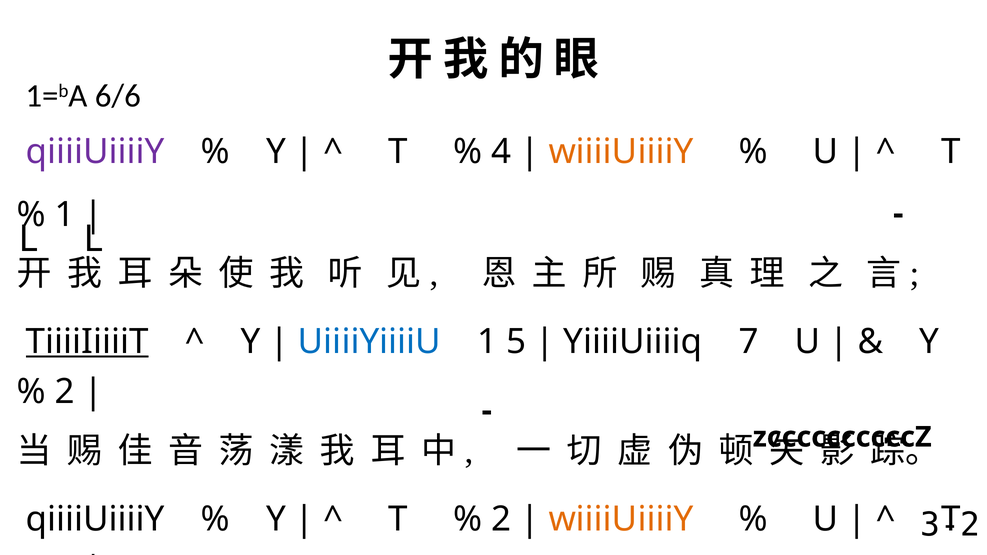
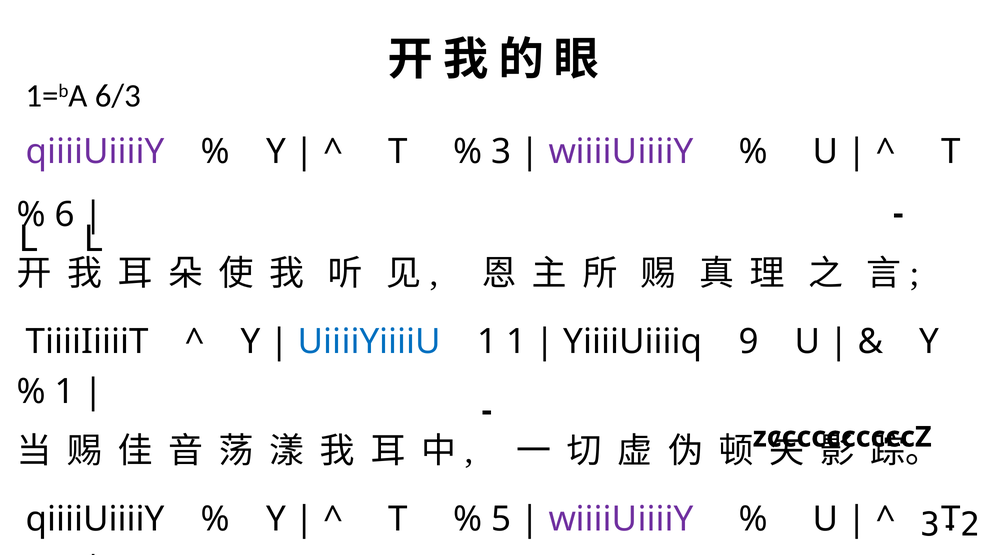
6/6: 6/6 -> 6/3 (118, 96)
4: 4 -> 3 (501, 152)
wiiiiUiiiiY colour: orange -> purple (621, 152)
1: 1 -> 6 (65, 215)
TiiiiIiiiiT underline: present -> none (87, 342)
1 5: 5 -> 1 (516, 342)
YiiiiUiiiiq 7: 7 -> 9 (749, 342)
2: 2 -> 1 (65, 392)
2: 2 -> 5 (501, 519)
wiiiiUiiiiY colour: orange -> purple (621, 519)
